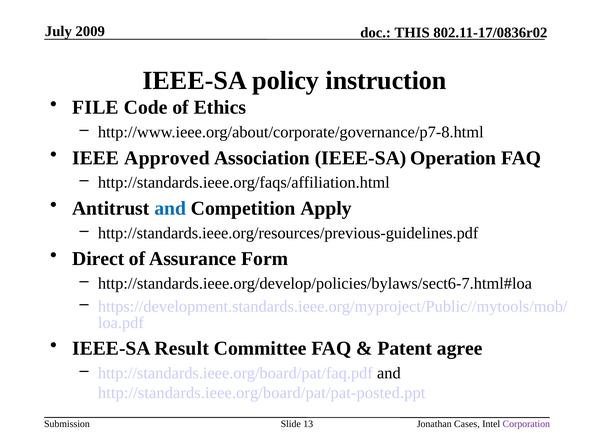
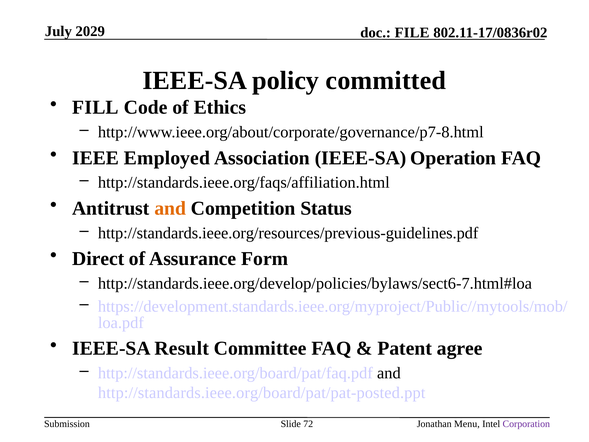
2009: 2009 -> 2029 (90, 31)
THIS: THIS -> FILE (412, 33)
instruction: instruction -> committed (386, 80)
FILE: FILE -> FILL (96, 107)
Approved: Approved -> Employed (167, 158)
and colour: blue -> orange (170, 208)
Apply: Apply -> Status (326, 208)
13: 13 -> 72 (308, 424)
Cases: Cases -> Menu (467, 424)
